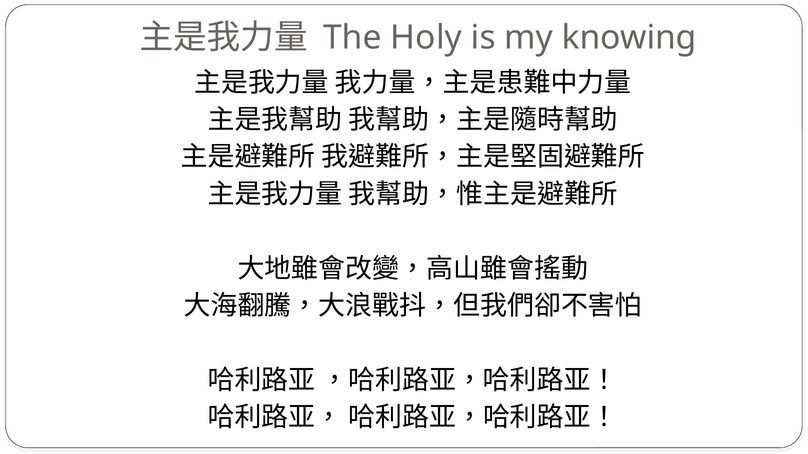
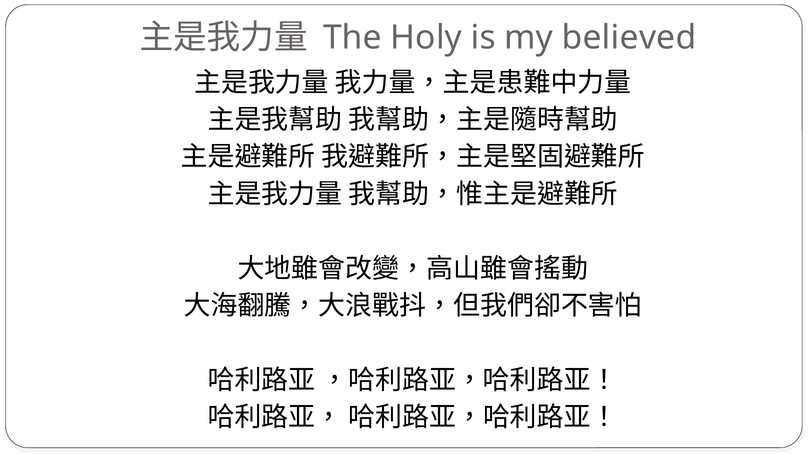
knowing: knowing -> believed (629, 38)
